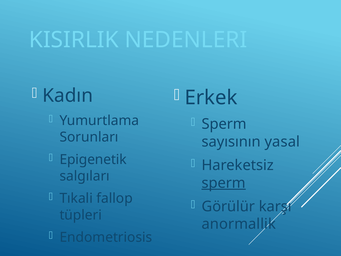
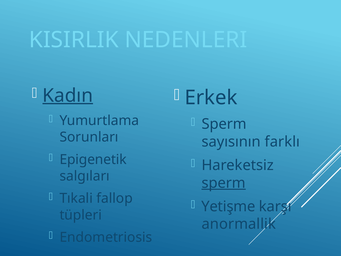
Kadın underline: none -> present (68, 95)
yasal: yasal -> farklı (282, 142)
Görülür: Görülür -> Yetişme (228, 206)
